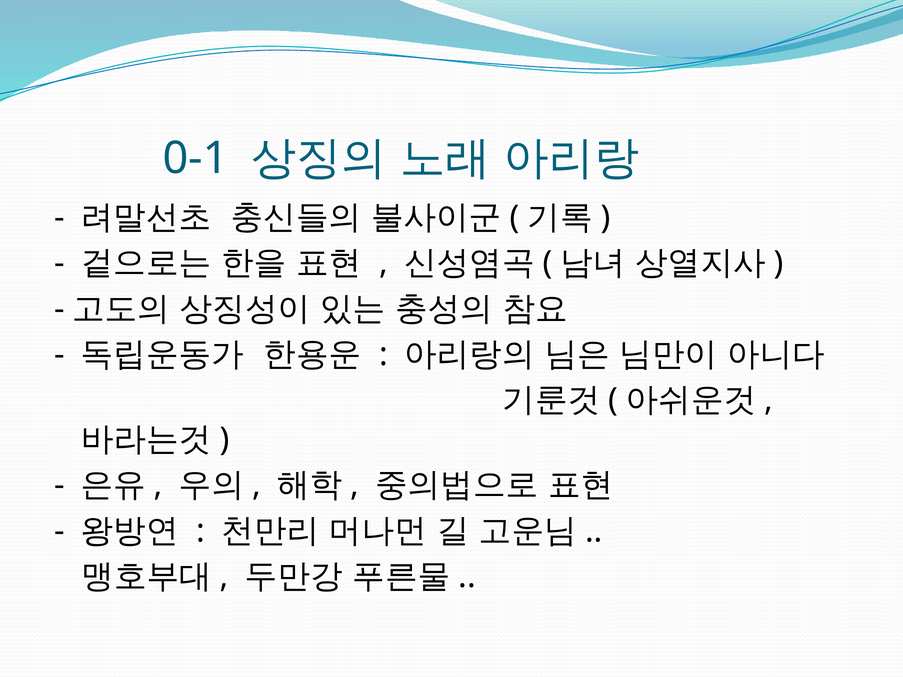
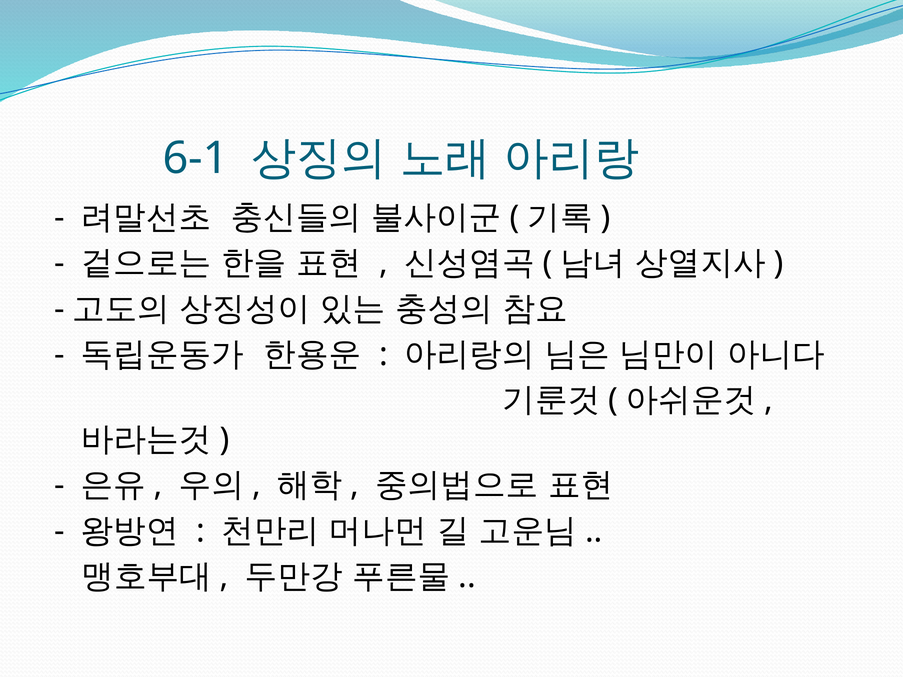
0-1: 0-1 -> 6-1 (196, 158)
